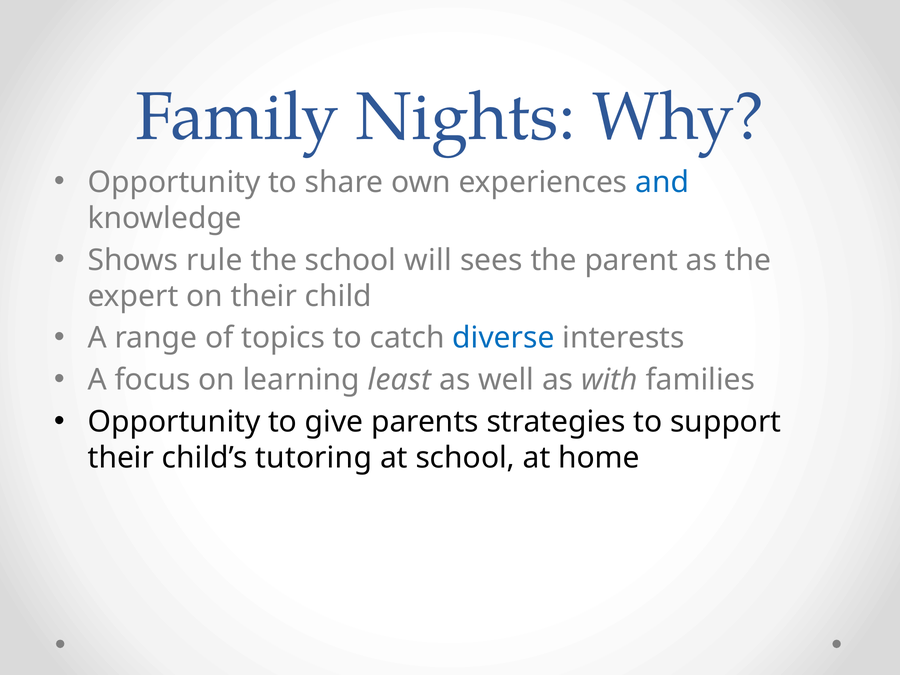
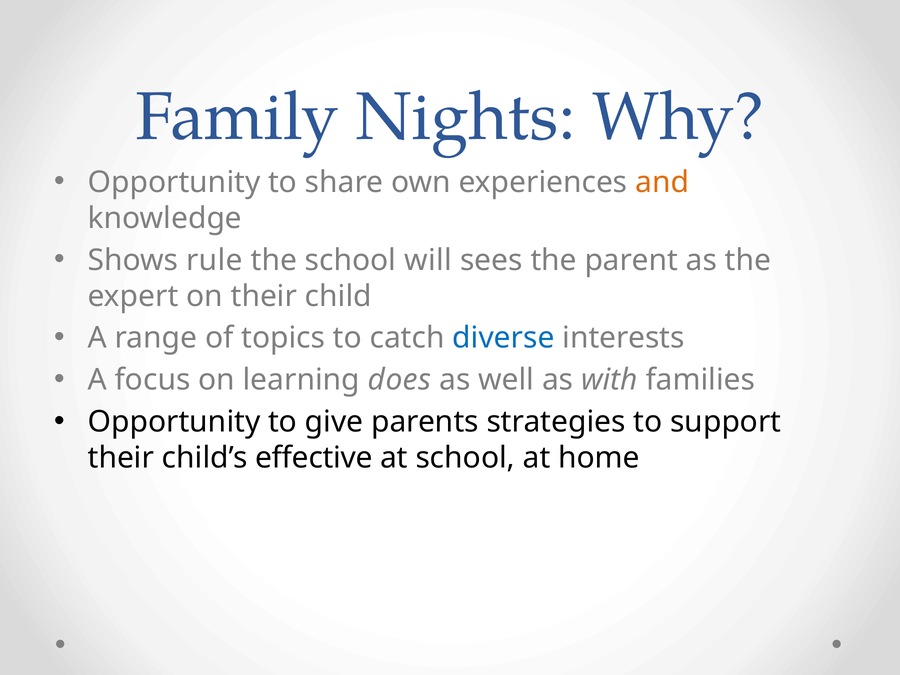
and colour: blue -> orange (662, 182)
least: least -> does (399, 380)
tutoring: tutoring -> effective (314, 458)
